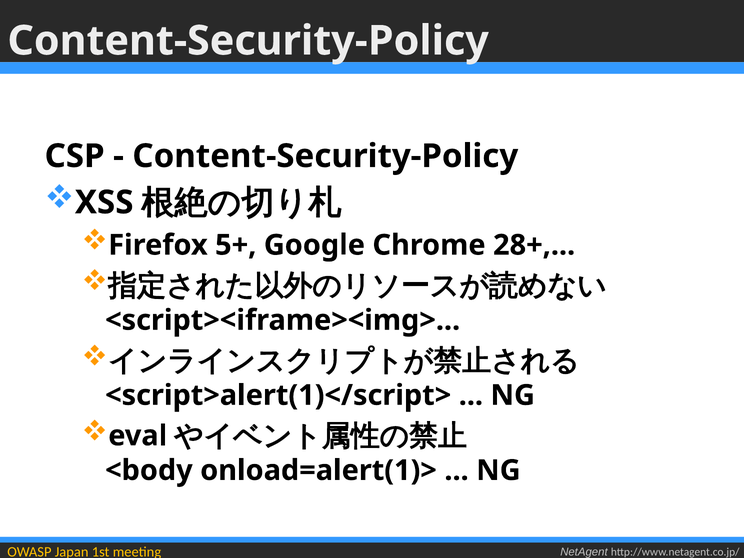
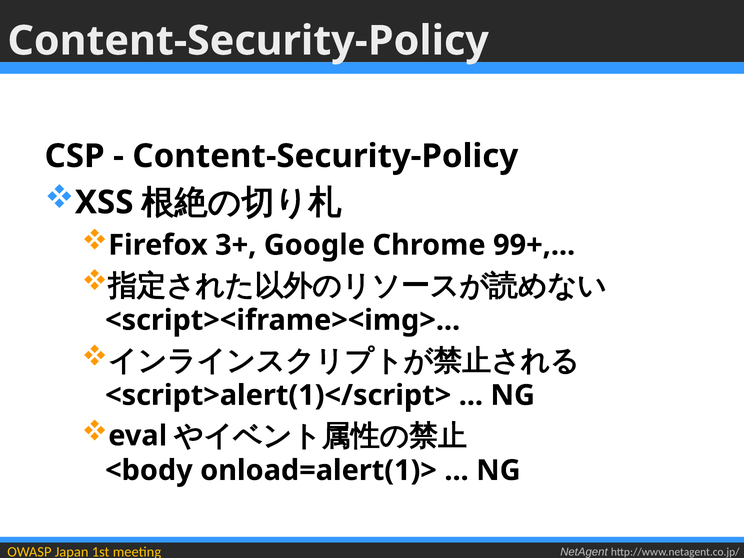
5+: 5+ -> 3+ (236, 245)
28+: 28+ -> 99+ (534, 245)
